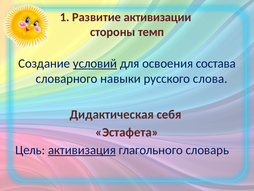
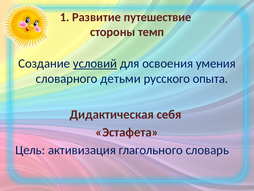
активизации: активизации -> путешествие (158, 17)
состава: состава -> умения (216, 63)
навыки: навыки -> детьми (121, 79)
слова: слова -> опыта (210, 79)
активизация underline: present -> none (82, 150)
